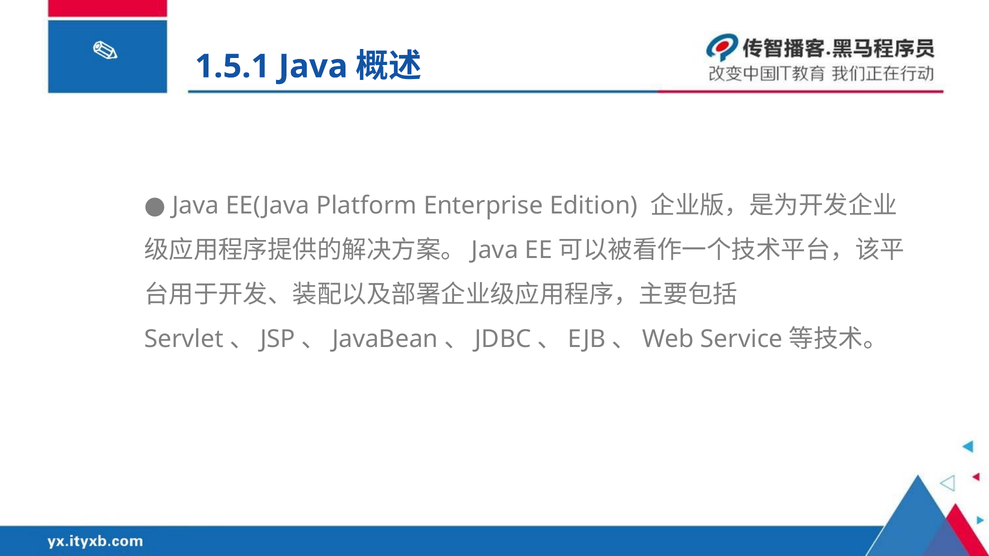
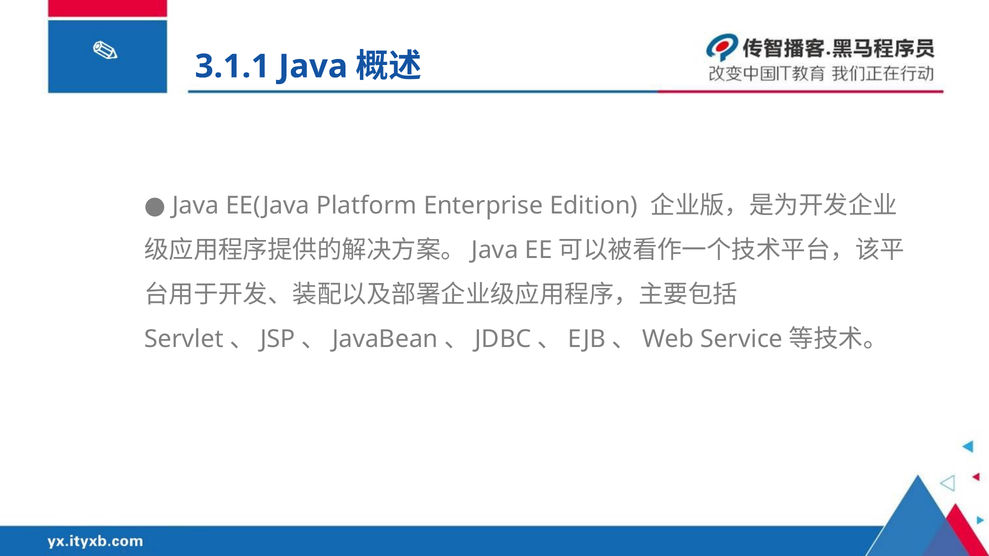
1.5.1: 1.5.1 -> 3.1.1 (232, 66)
